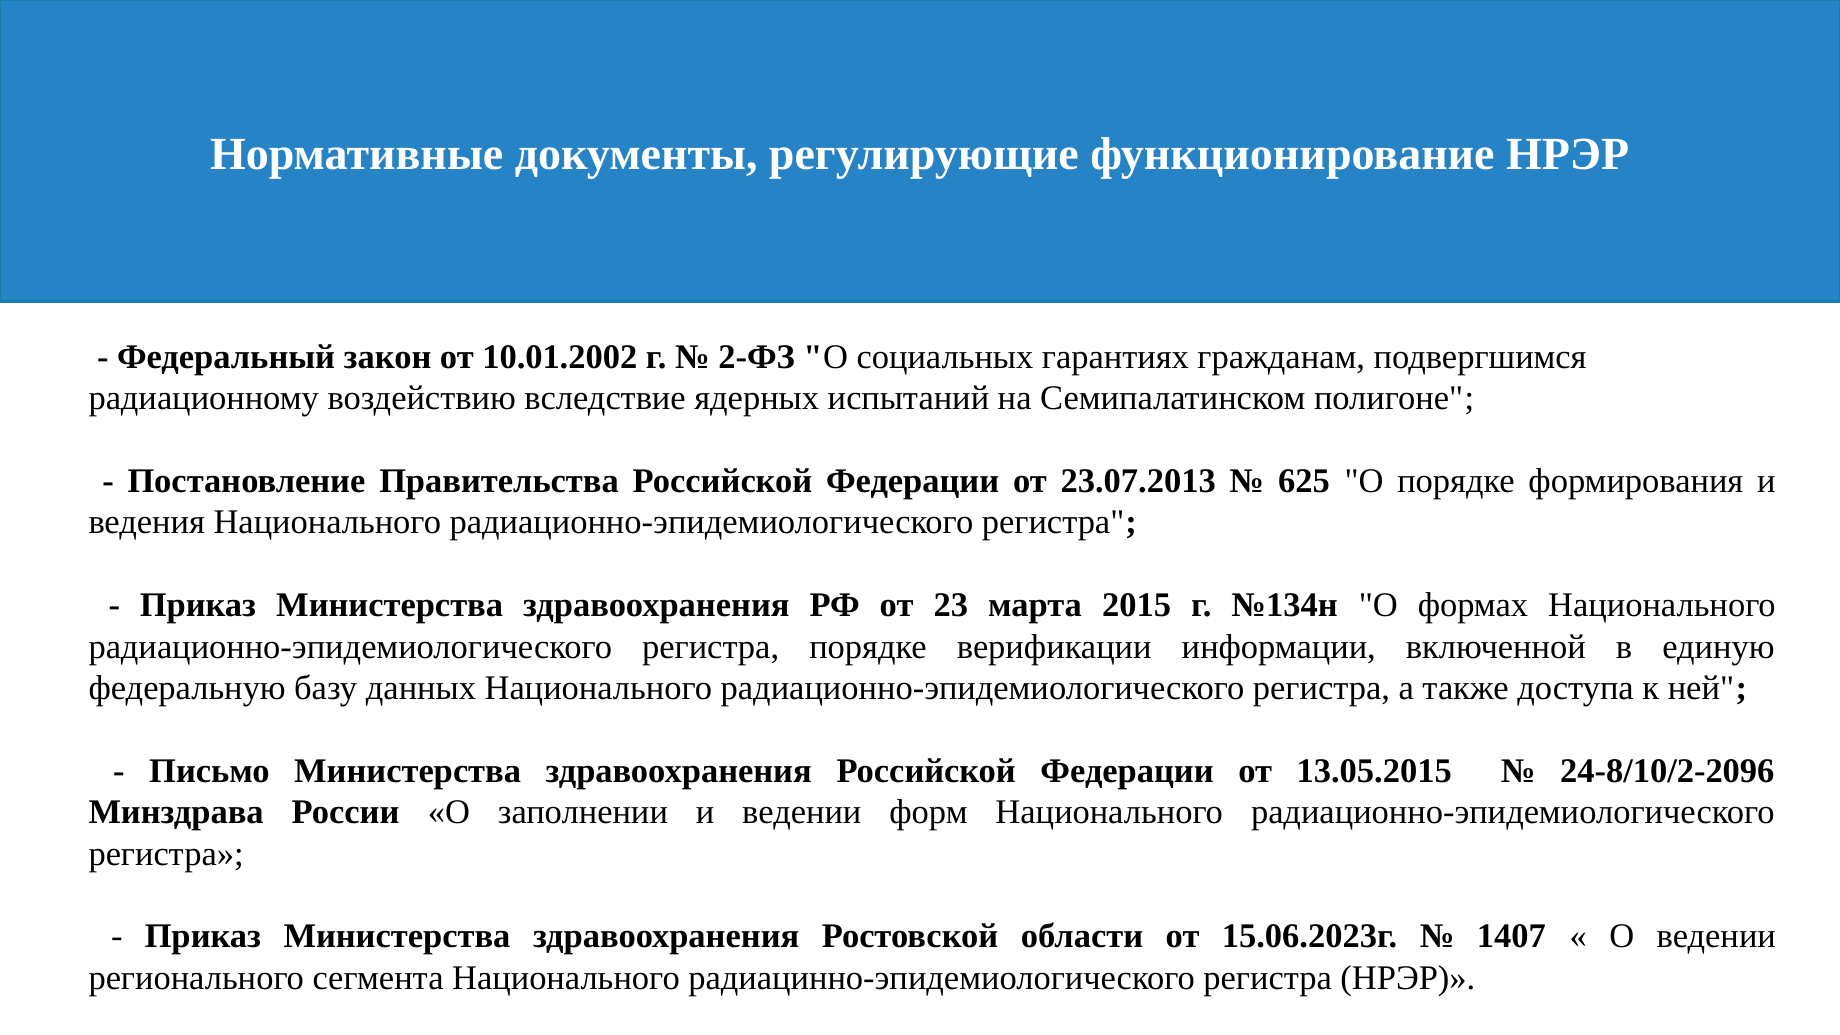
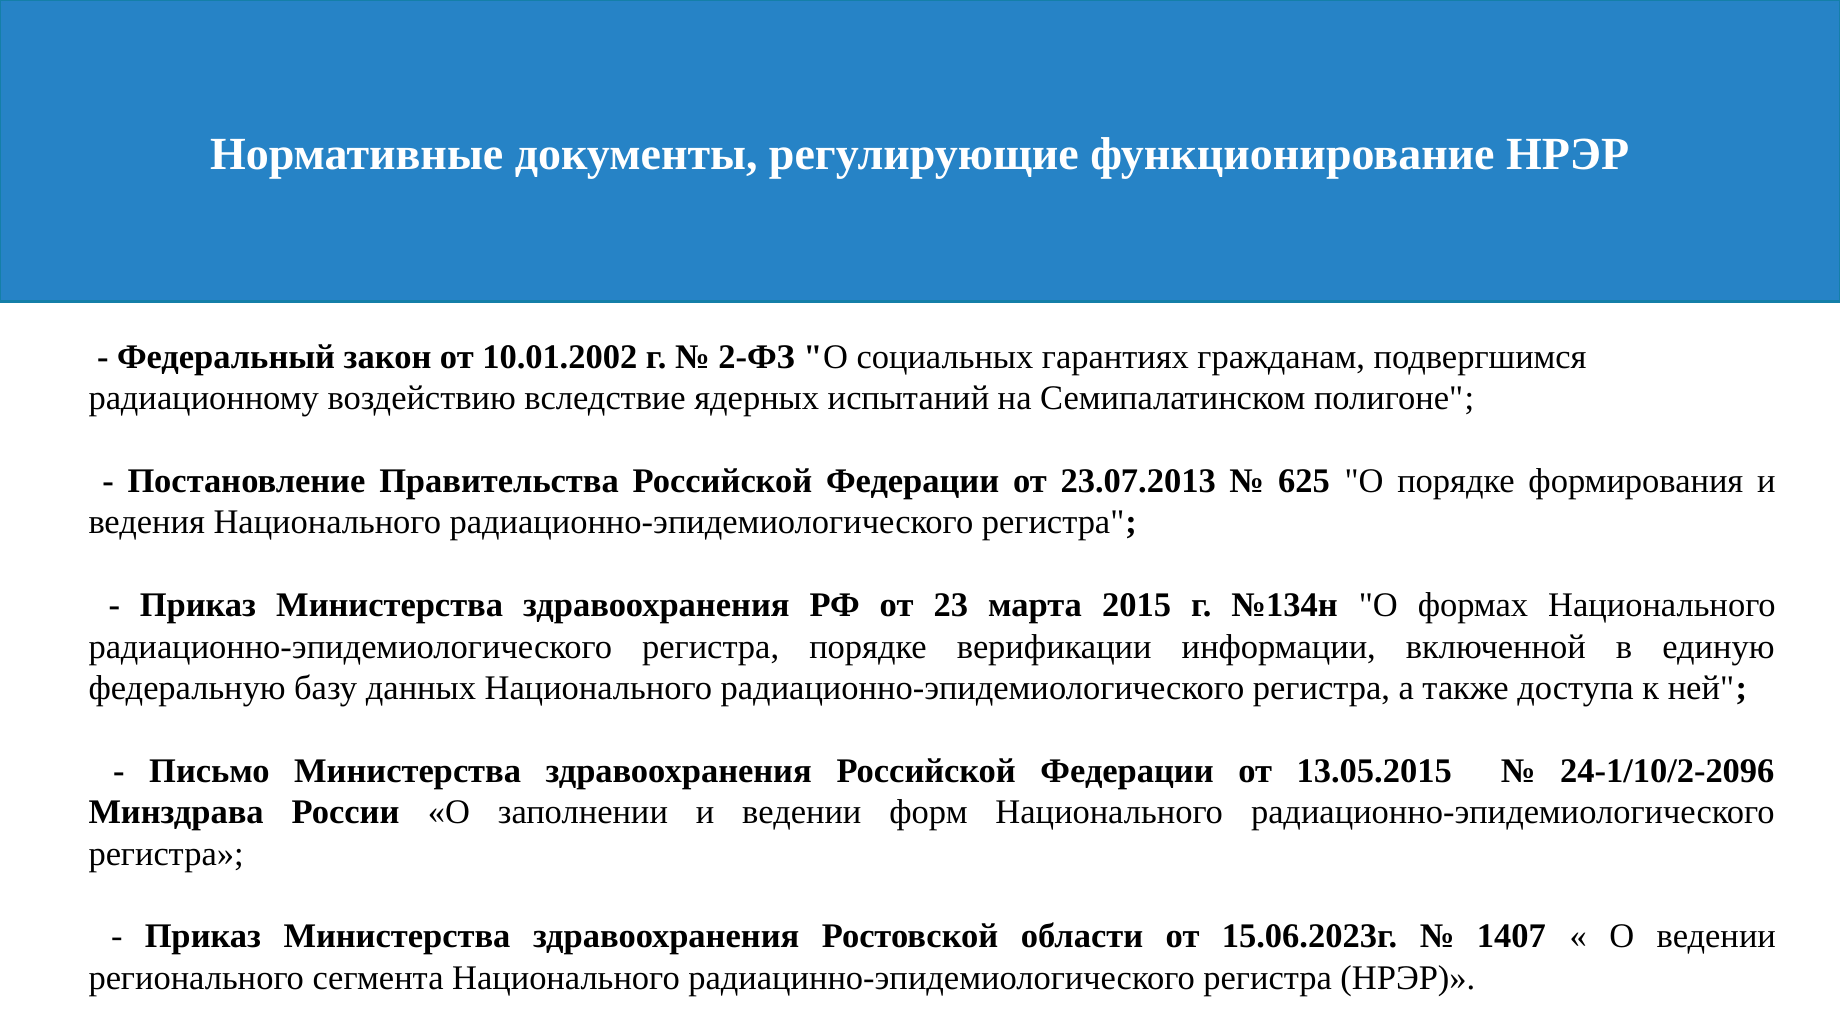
24-8/10/2-2096: 24-8/10/2-2096 -> 24-1/10/2-2096 (1667, 771)
